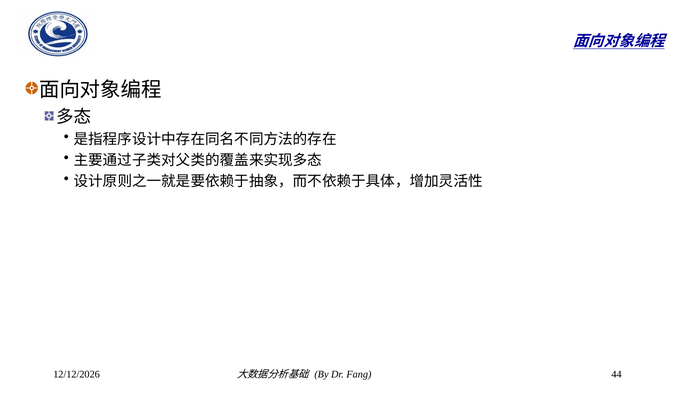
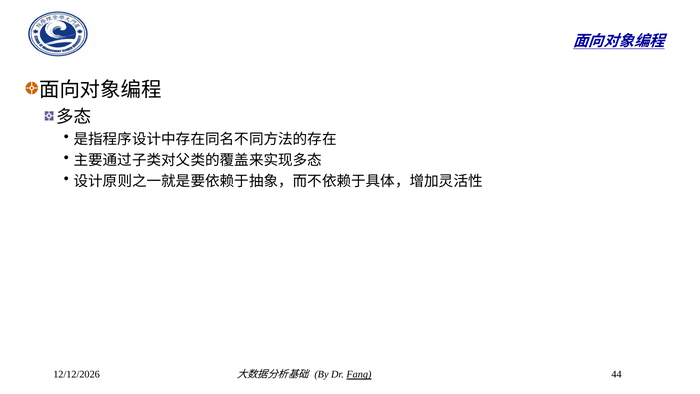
Fang underline: none -> present (359, 374)
